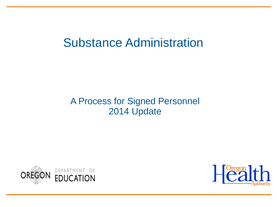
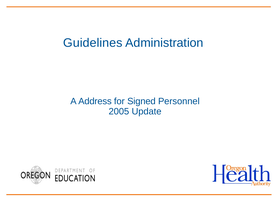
Substance: Substance -> Guidelines (93, 43)
Process: Process -> Address (95, 102)
2014: 2014 -> 2005 (119, 112)
